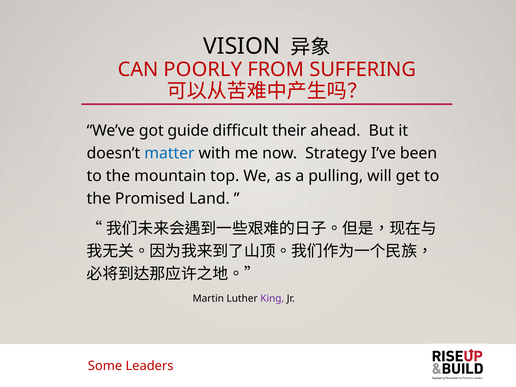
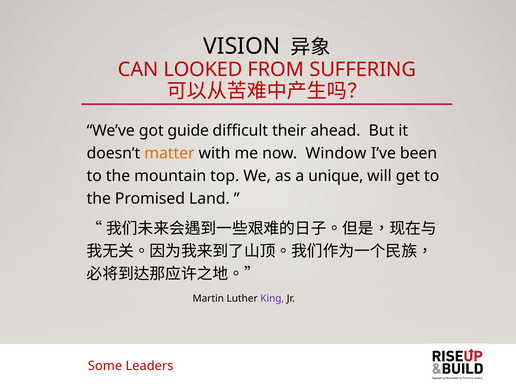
POORLY: POORLY -> LOOKED (203, 69)
matter colour: blue -> orange (169, 153)
Strategy: Strategy -> Window (336, 153)
pulling: pulling -> unique (336, 176)
